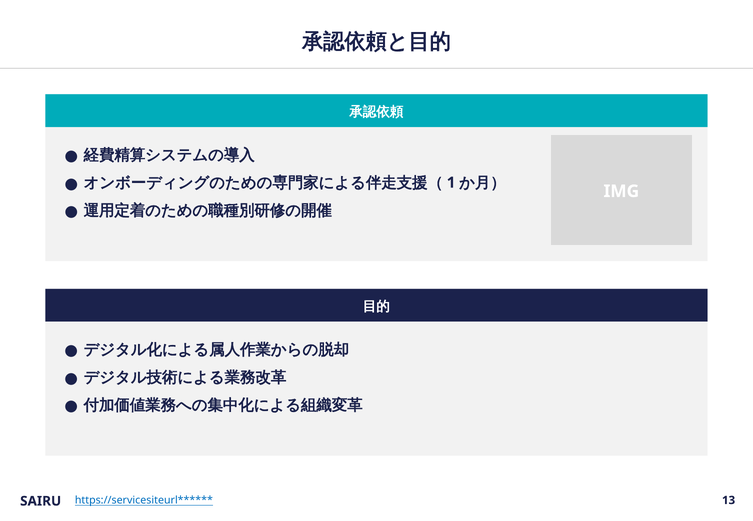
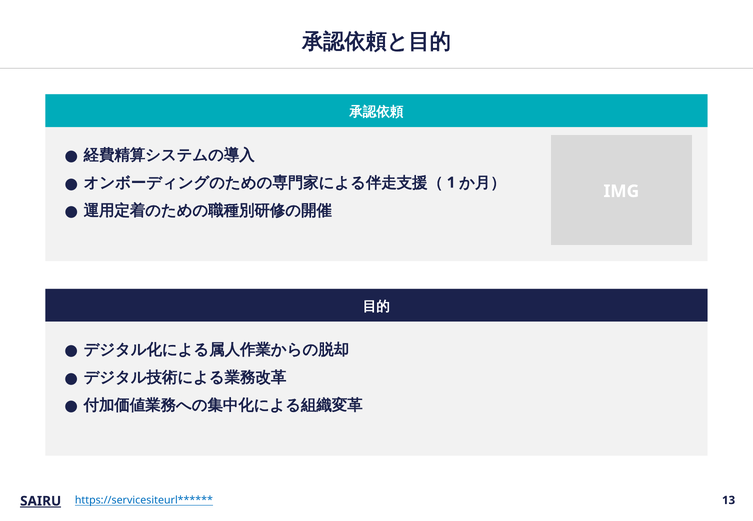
SAIRU underline: none -> present (41, 501)
